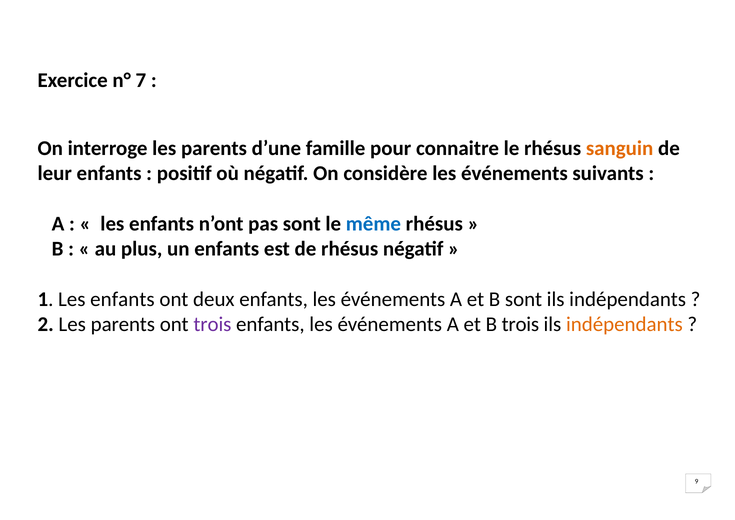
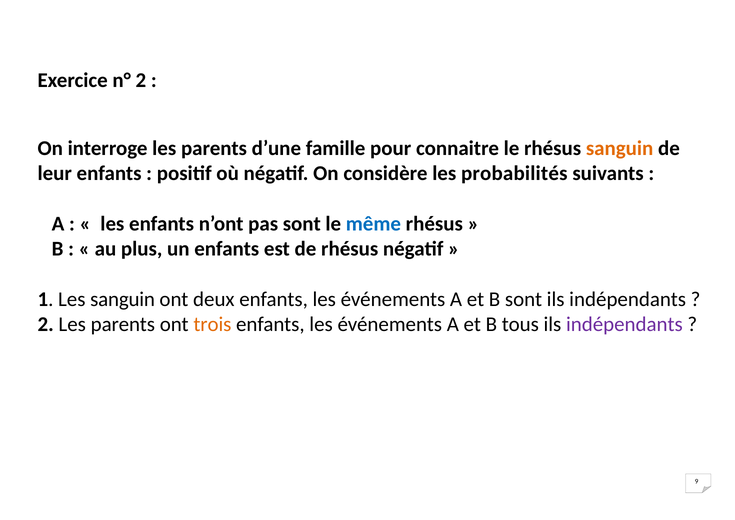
n° 7: 7 -> 2 (141, 80)
considère les événements: événements -> probabilités (514, 173)
1 Les enfants: enfants -> sanguin (123, 299)
trois colour: purple -> orange (212, 324)
B trois: trois -> tous (520, 324)
indépendants colour: orange -> purple (624, 324)
